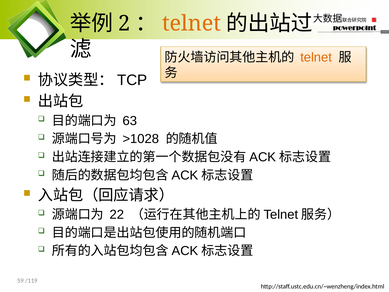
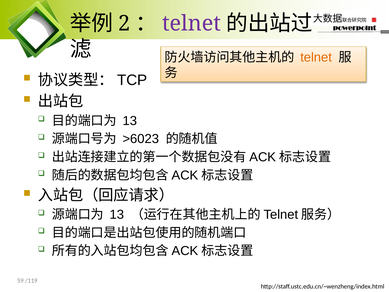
telnet colour: orange -> purple (192, 23)
63: 63 -> 13 (130, 121)
>1028: >1028 -> >6023 (141, 139)
22: 22 -> 13 (117, 214)
